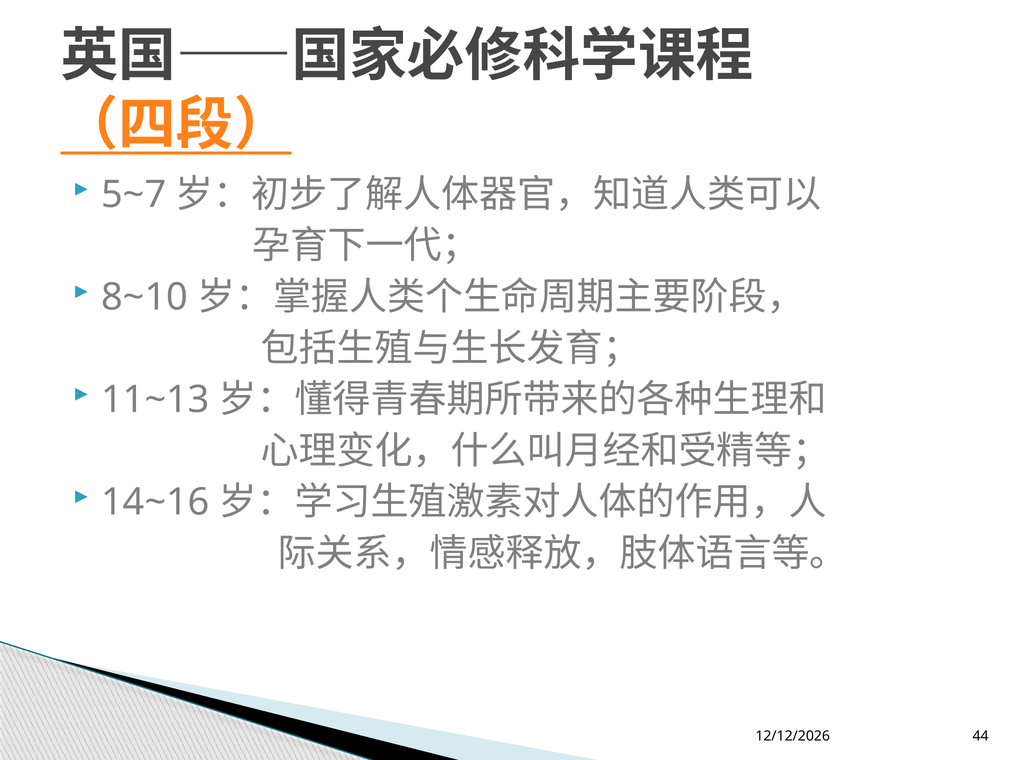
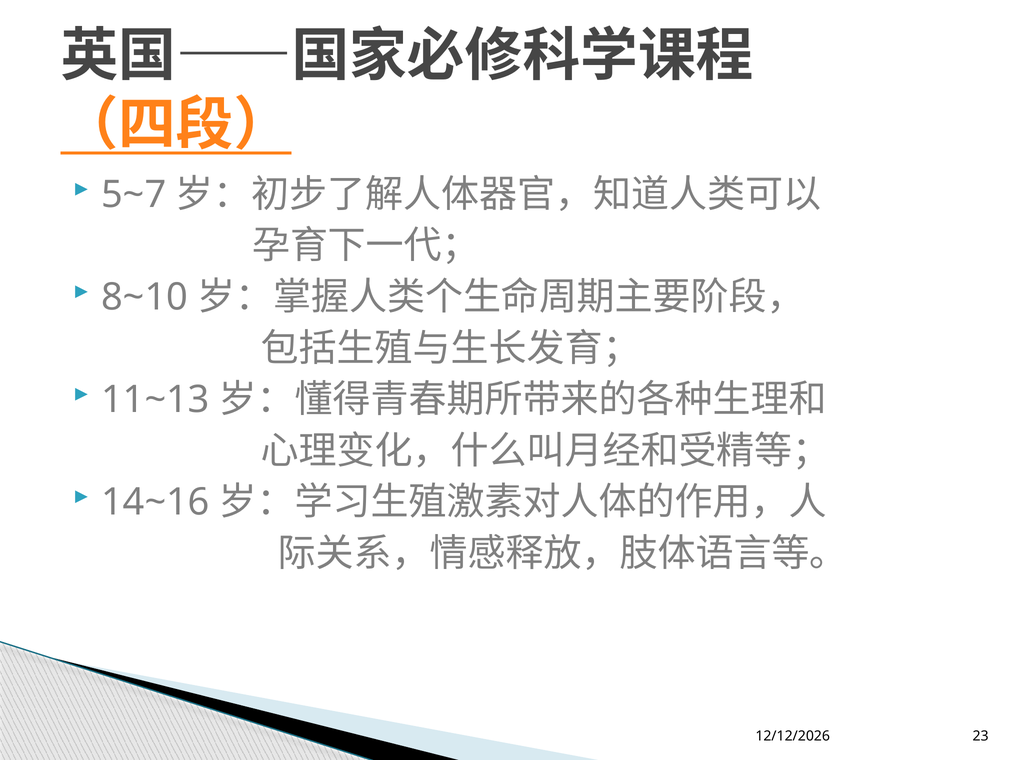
44: 44 -> 23 (981, 736)
